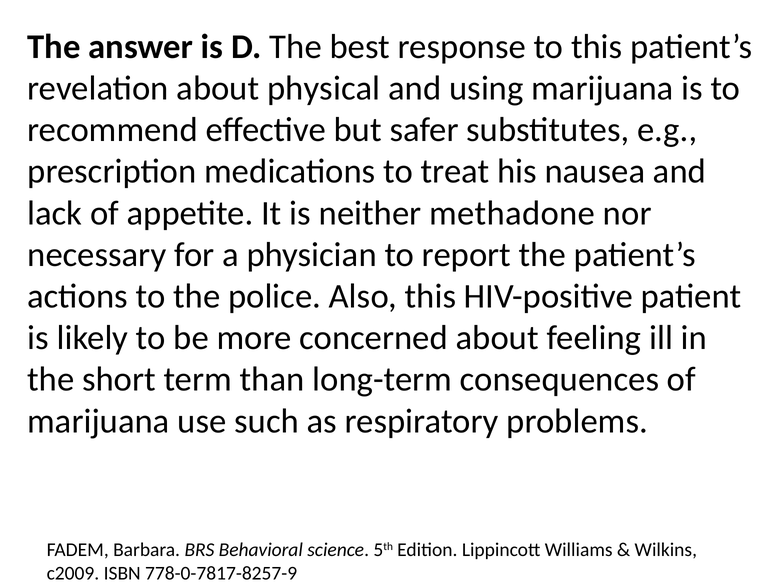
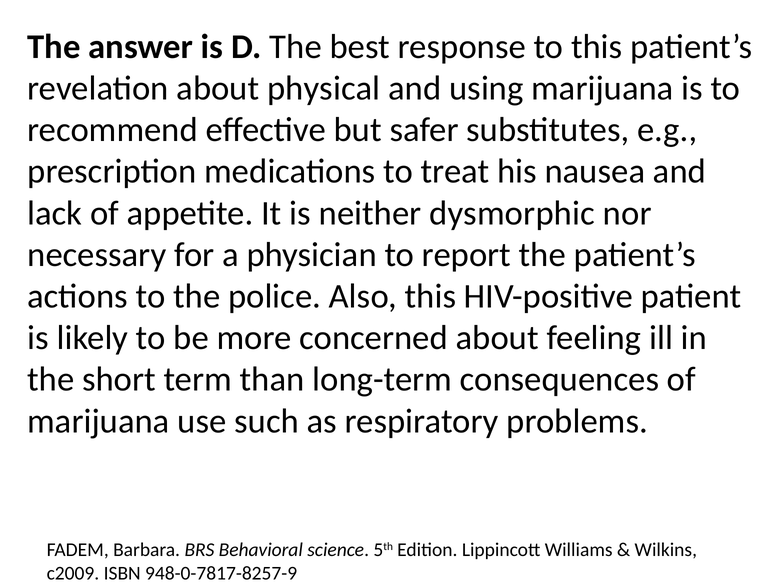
methadone: methadone -> dysmorphic (512, 213)
778-0-7817-8257-9: 778-0-7817-8257-9 -> 948-0-7817-8257-9 (221, 573)
